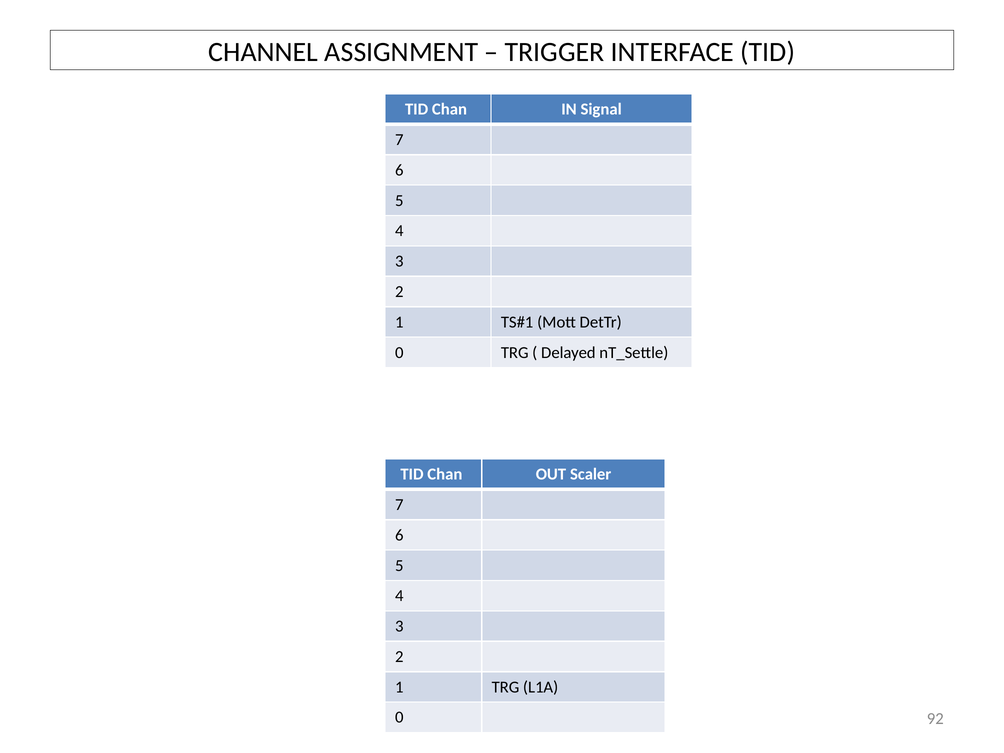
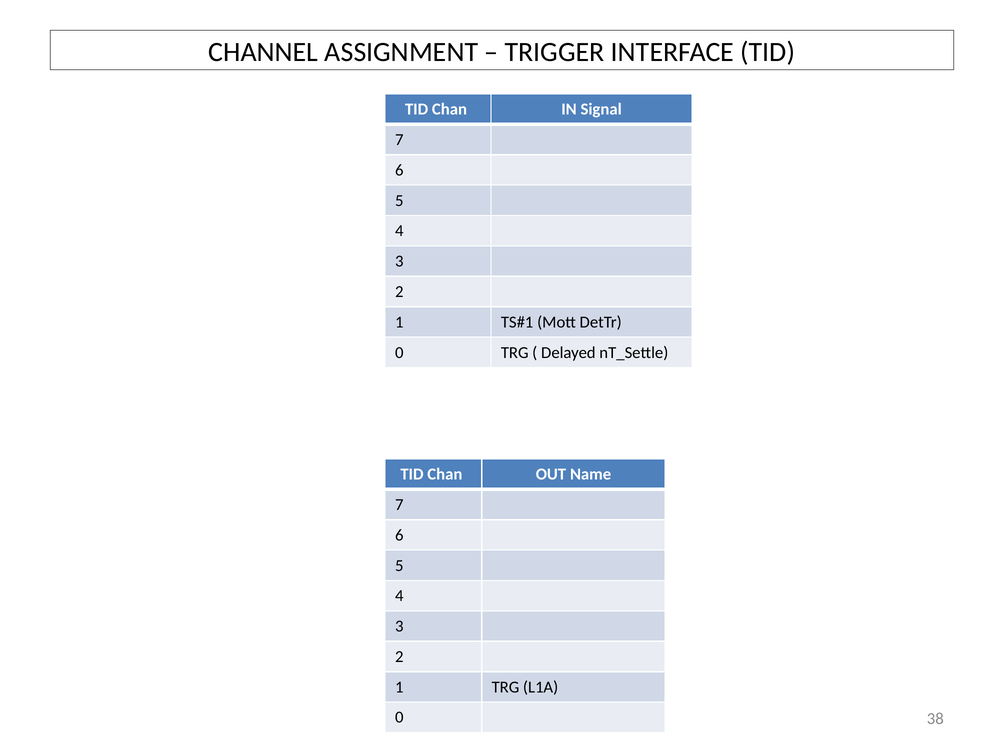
Scaler: Scaler -> Name (591, 474)
92: 92 -> 38 (935, 719)
